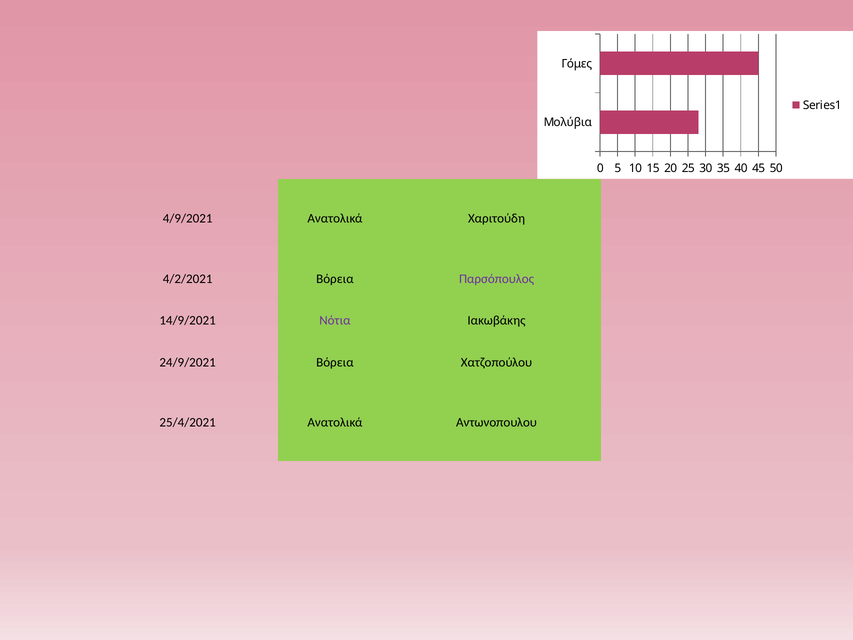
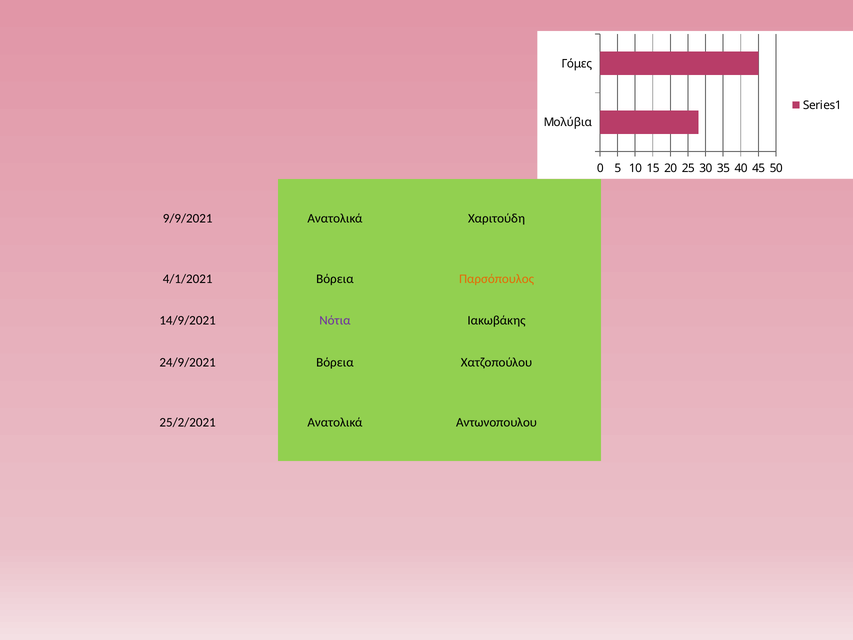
4/9/2021: 4/9/2021 -> 9/9/2021 (188, 219)
4/2/2021: 4/2/2021 -> 4/1/2021 (188, 279)
Παρσόπουλος colour: purple -> orange (496, 279)
25/4/2021: 25/4/2021 -> 25/2/2021 (188, 422)
